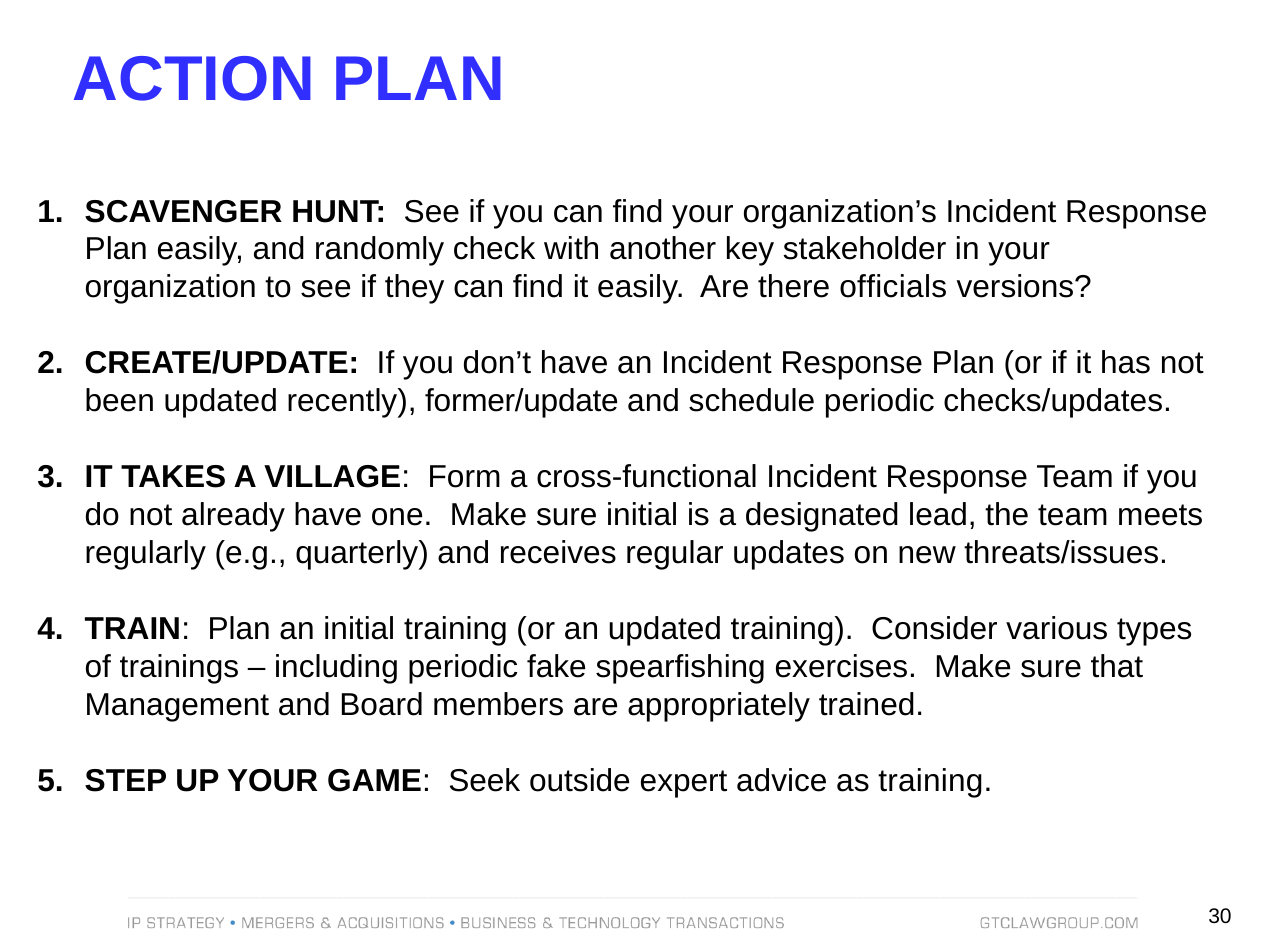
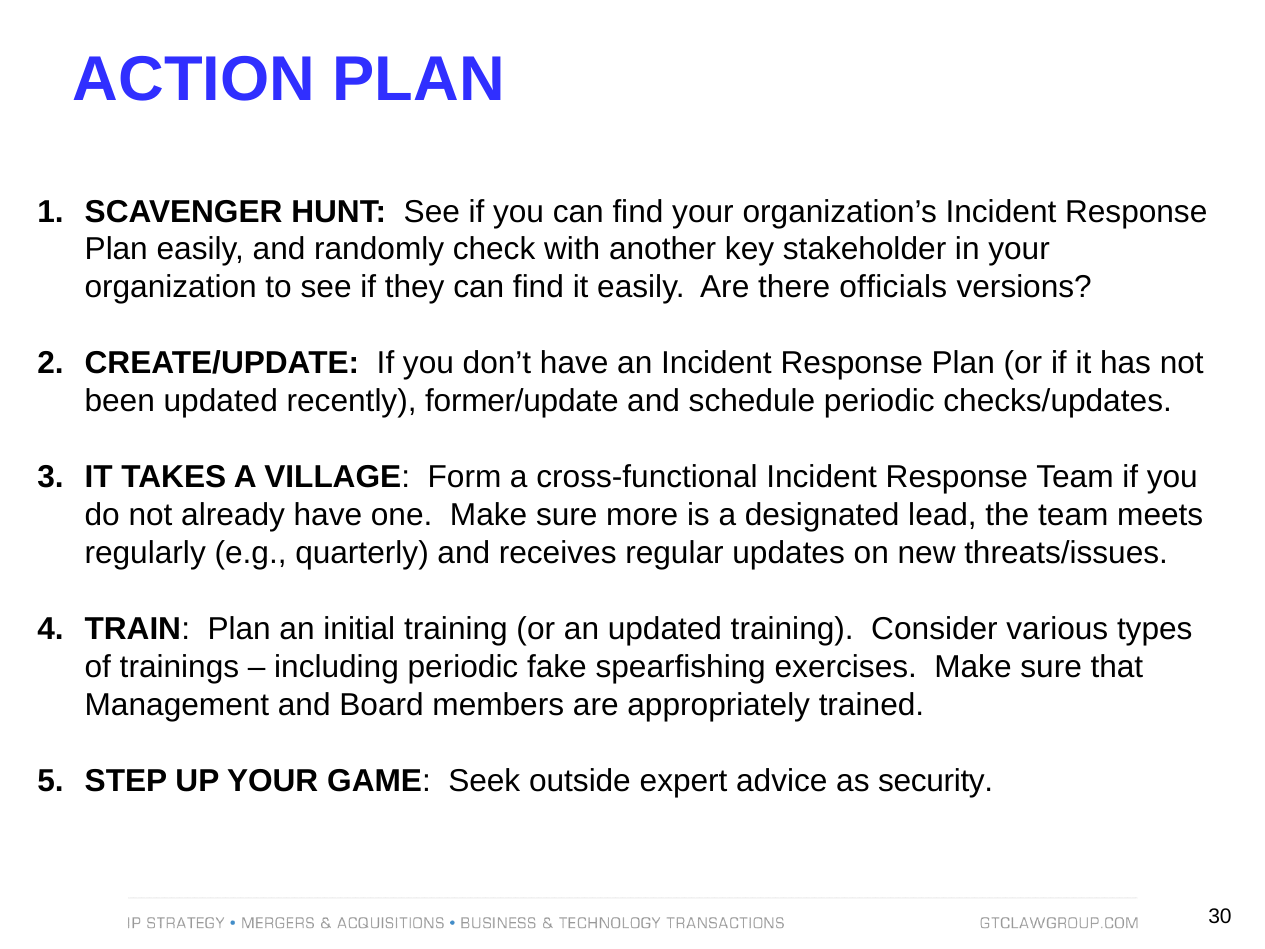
sure initial: initial -> more (642, 515)
as training: training -> security (936, 781)
